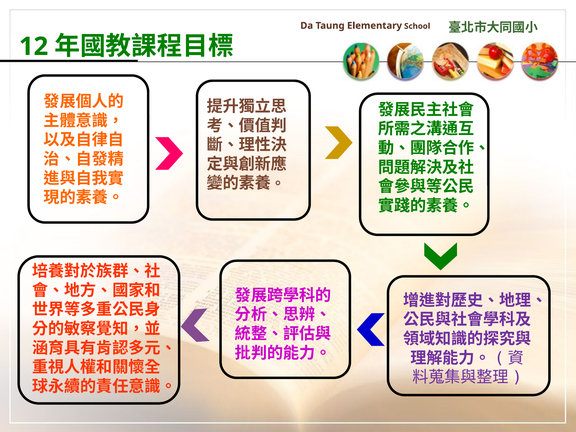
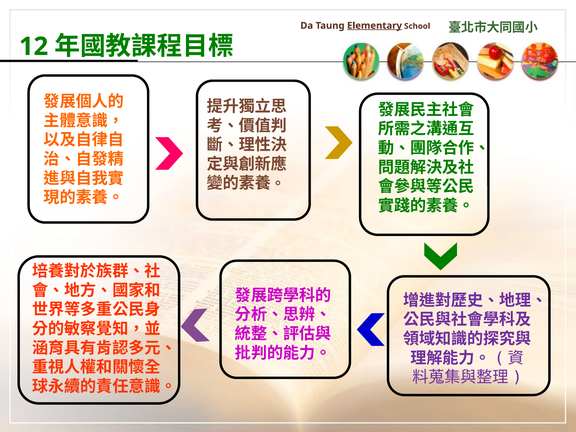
Elementary underline: none -> present (375, 26)
